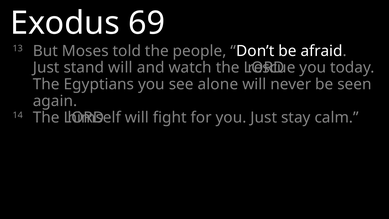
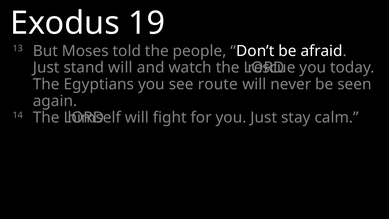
69: 69 -> 19 (147, 23)
alone: alone -> route (218, 84)
